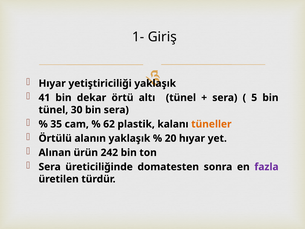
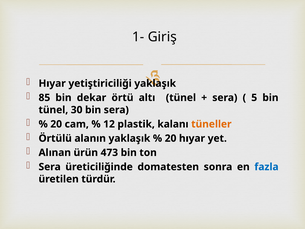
41: 41 -> 85 (44, 98)
35: 35 -> 20 (56, 124)
62: 62 -> 12 (109, 124)
242: 242 -> 473 (109, 152)
fazla colour: purple -> blue (266, 167)
